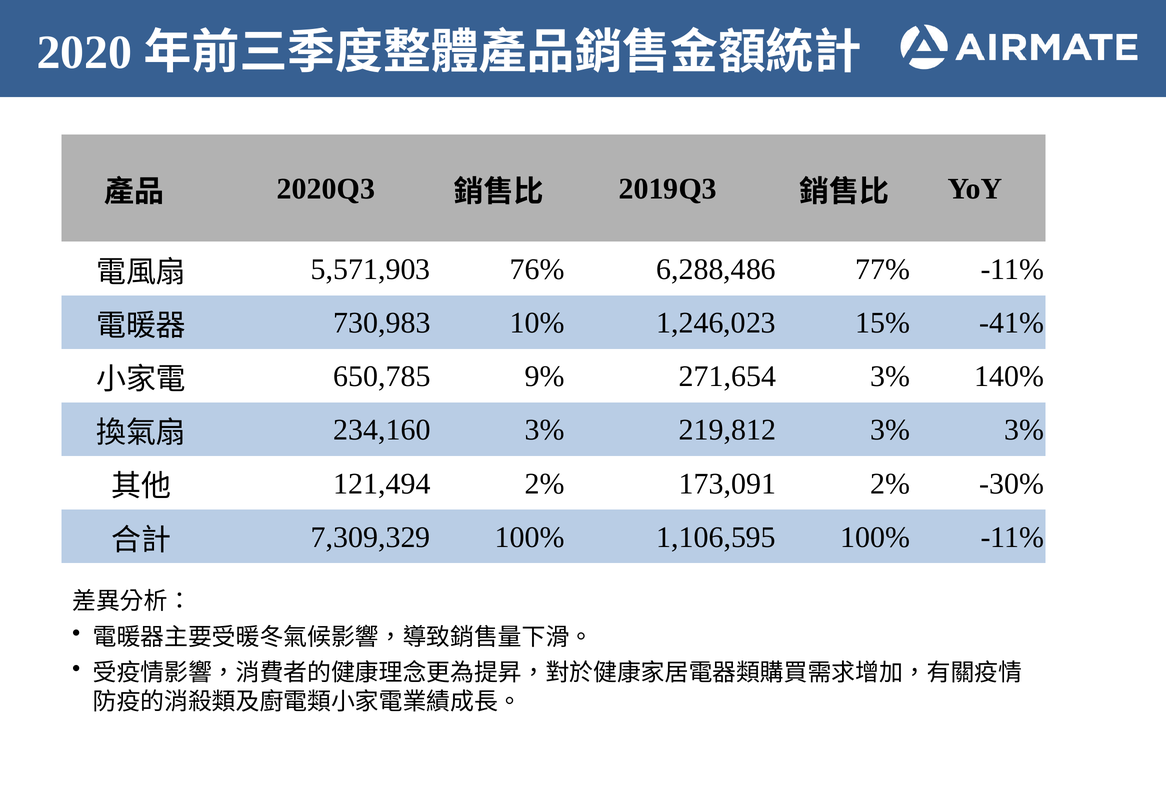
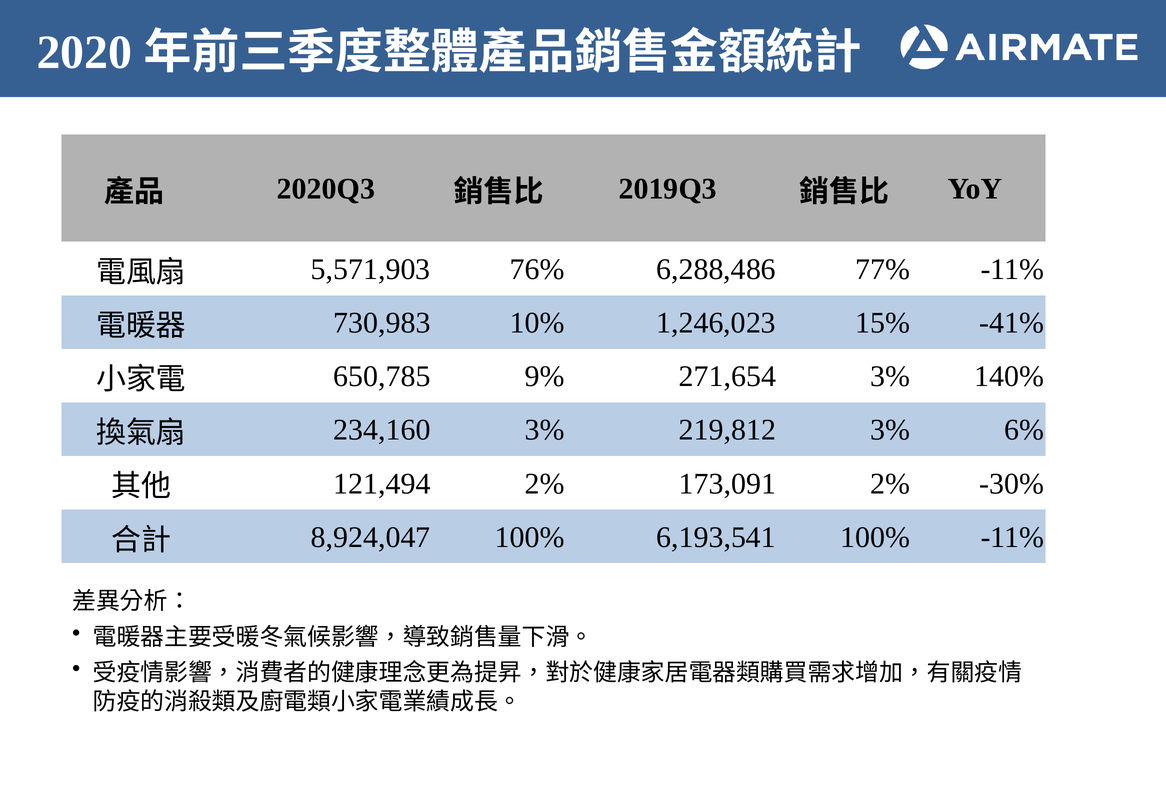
3% 3%: 3% -> 6% (1024, 430)
7,309,329: 7,309,329 -> 8,924,047 (371, 537)
1,106,595: 1,106,595 -> 6,193,541 (716, 537)
